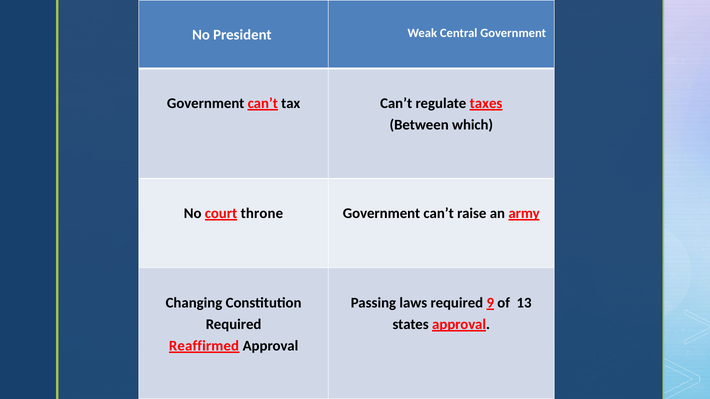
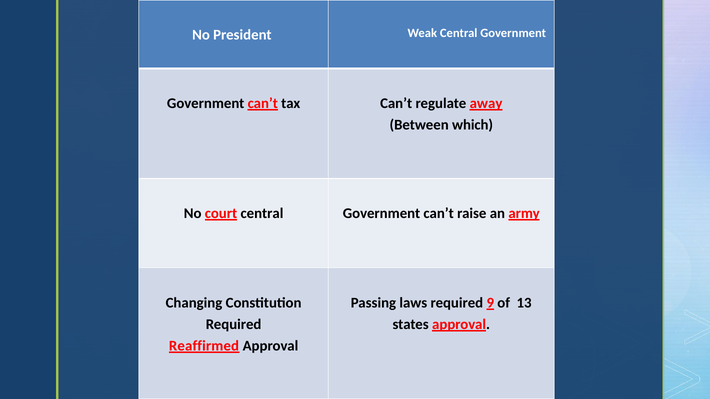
taxes: taxes -> away (486, 103)
court throne: throne -> central (262, 214)
